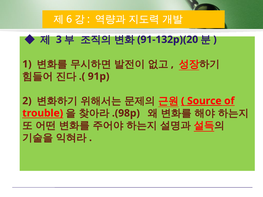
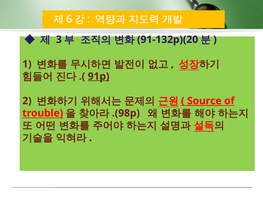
91p underline: none -> present (99, 76)
